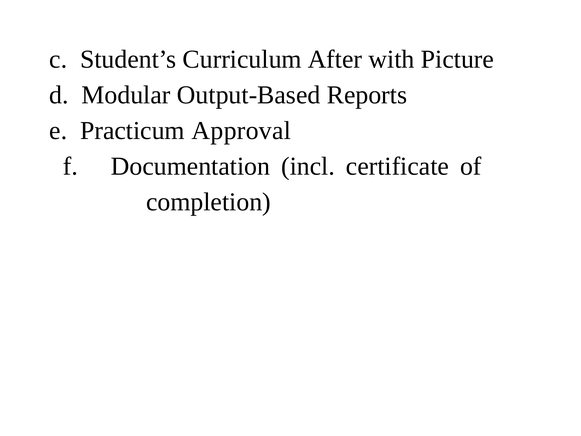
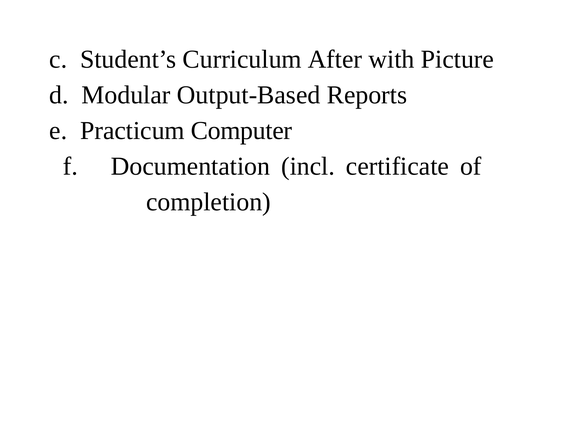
Approval: Approval -> Computer (242, 131)
